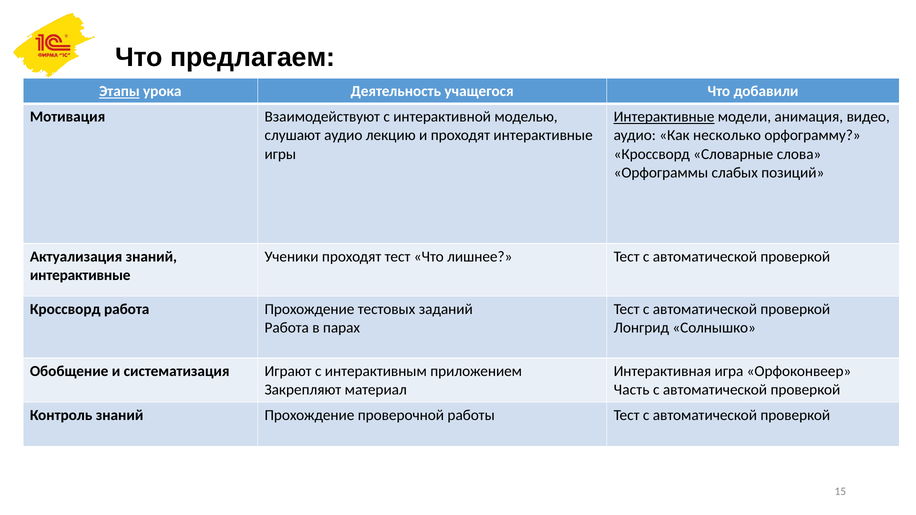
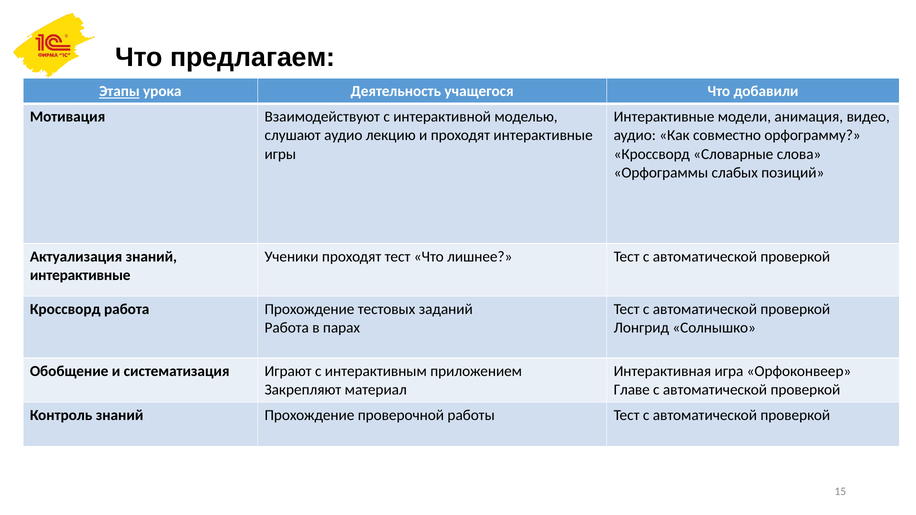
Интерактивные underline: present -> none (664, 117)
несколько: несколько -> совместно (727, 136)
Часть: Часть -> Главе (632, 390)
